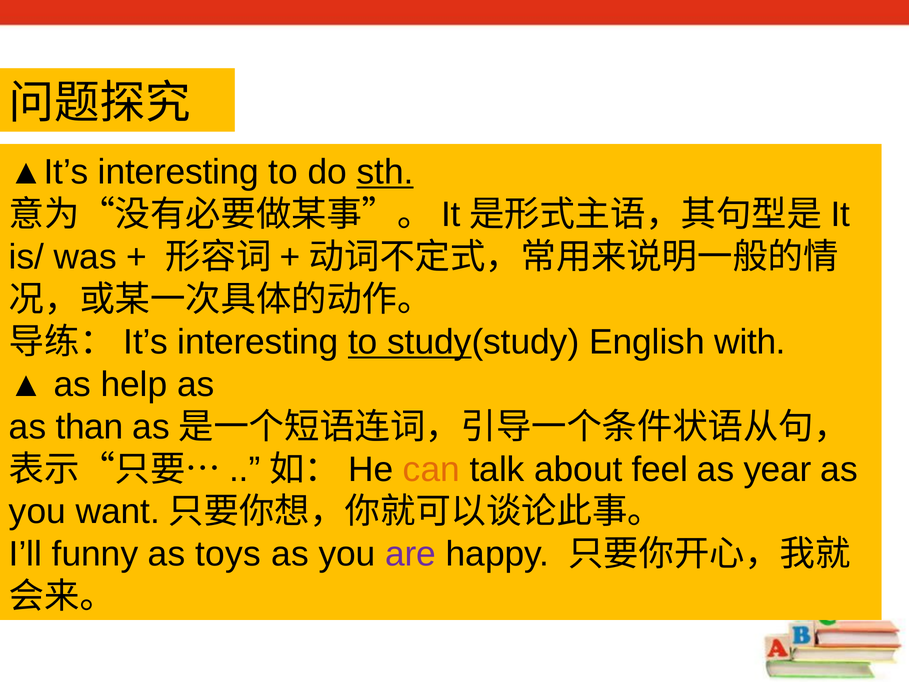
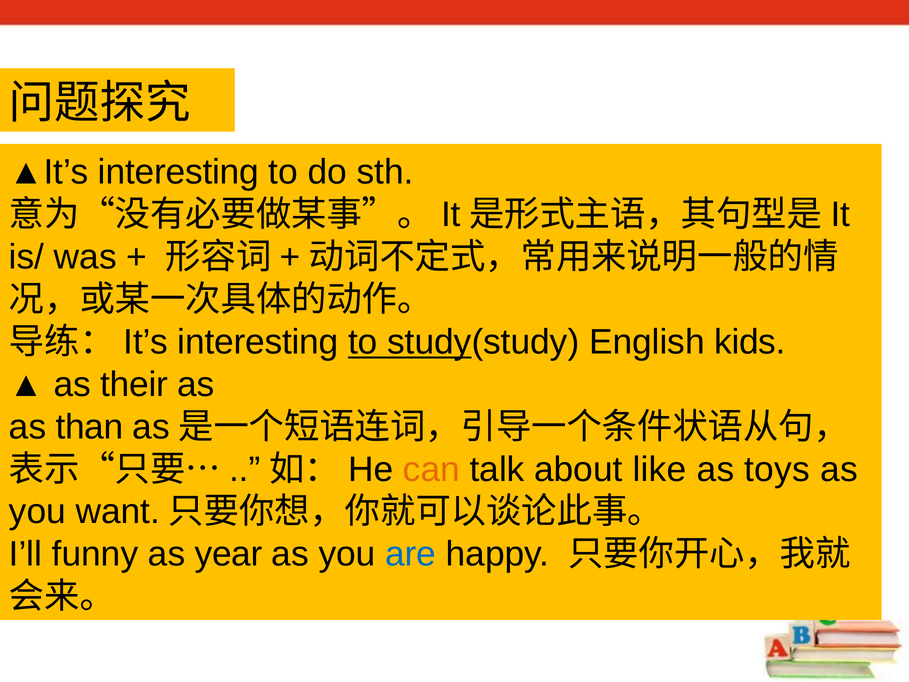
sth underline: present -> none (385, 172)
with: with -> kids (750, 342)
help: help -> their (134, 384)
feel: feel -> like (660, 469)
year: year -> toys (777, 469)
toys: toys -> year (229, 554)
are colour: purple -> blue (411, 554)
